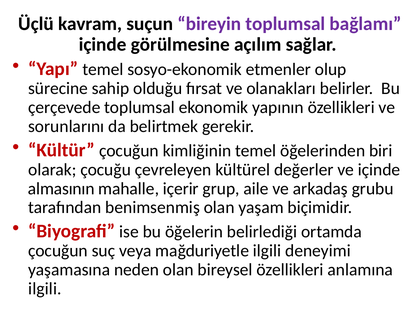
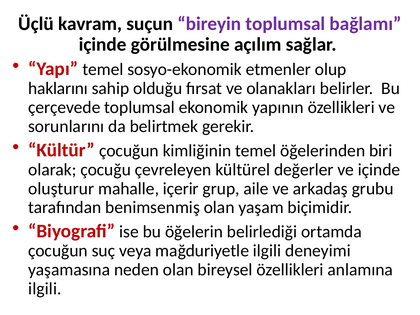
sürecine: sürecine -> haklarını (58, 89)
almasının: almasının -> oluşturur (61, 189)
